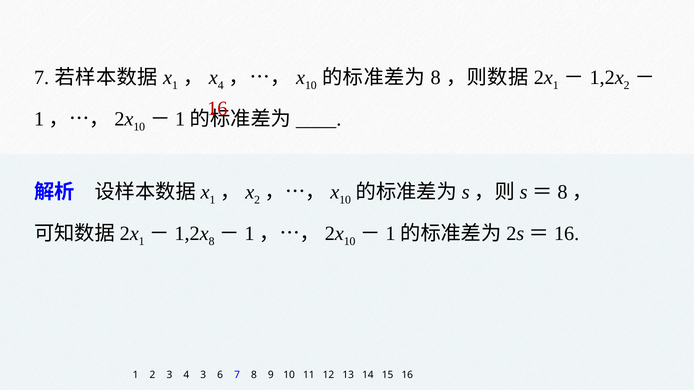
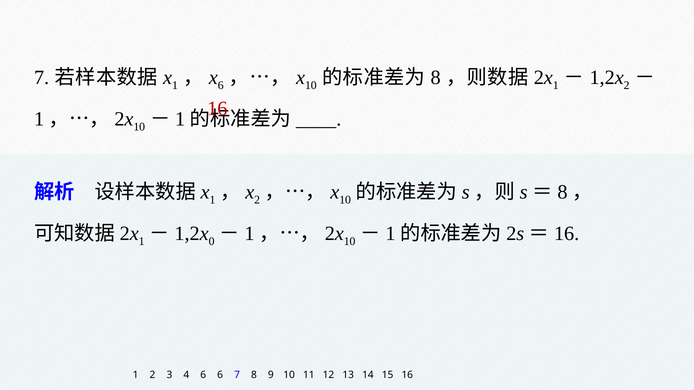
4: 4 -> 6 (221, 85)
8: 8 -> 0 (212, 242)
4 3: 3 -> 6 (203, 375)
